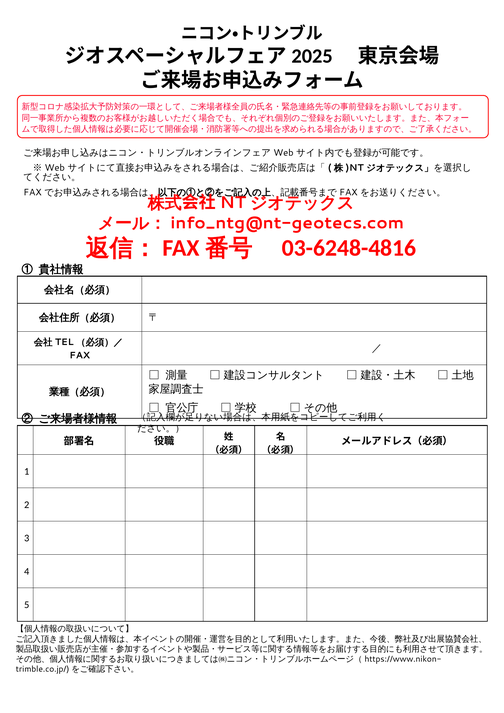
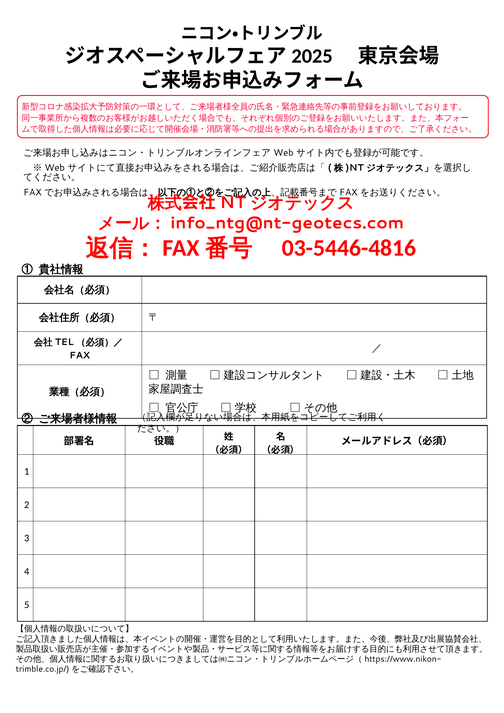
03-6248-4816: 03-6248-4816 -> 03-5446-4816 (349, 248)
